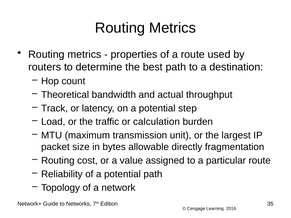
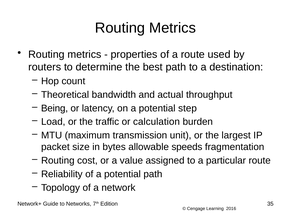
Track: Track -> Being (55, 108)
directly: directly -> speeds (187, 147)
